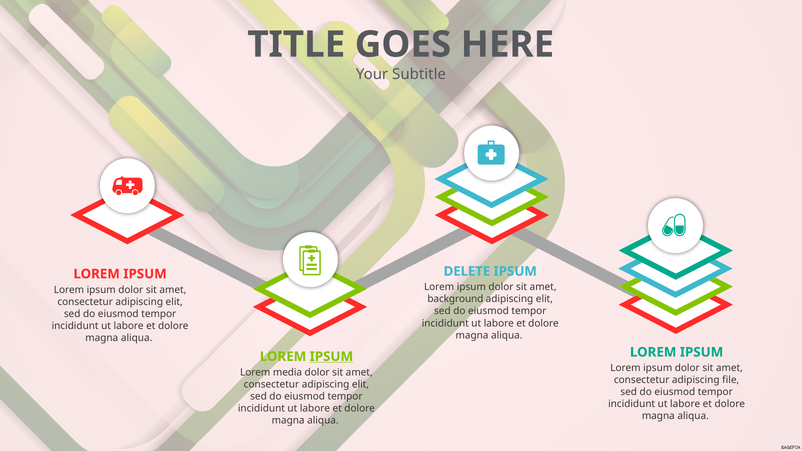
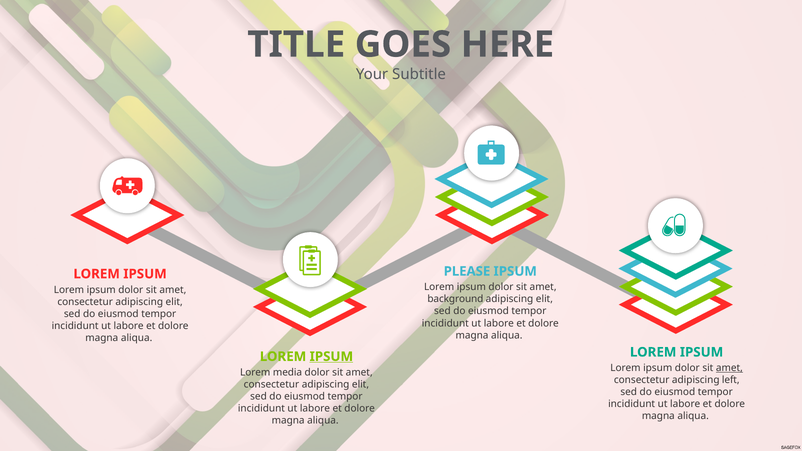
DELETE: DELETE -> PLEASE (467, 271)
amet underline: none -> present (729, 368)
file: file -> left (731, 380)
